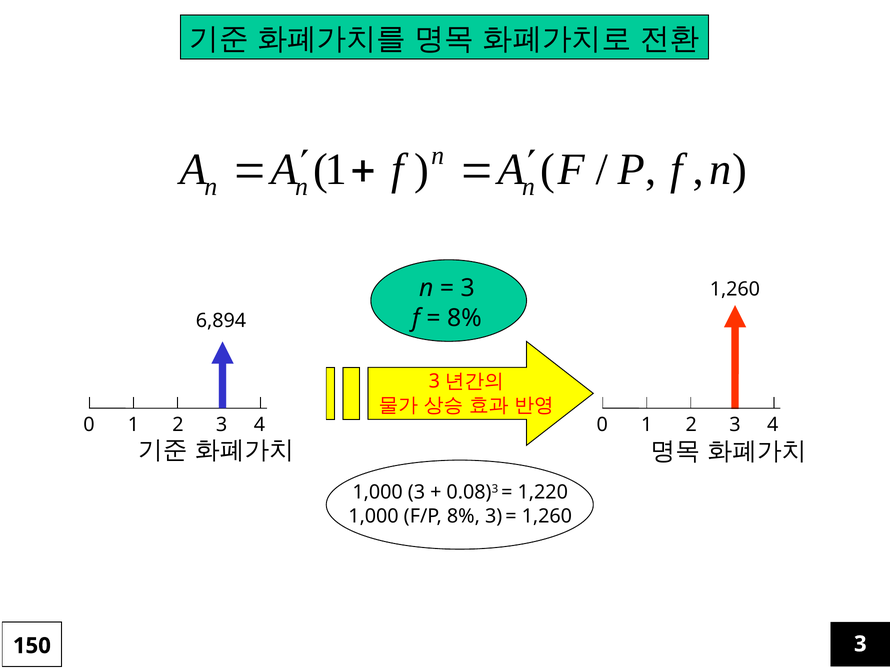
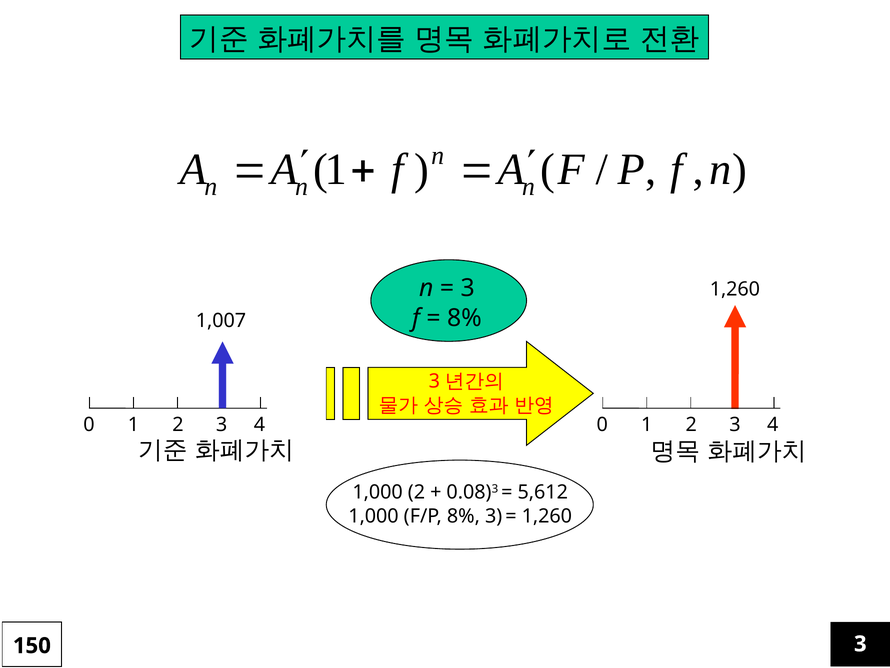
6,894: 6,894 -> 1,007 (221, 320)
1,000 3: 3 -> 2 (416, 492)
1,220: 1,220 -> 5,612 (543, 492)
